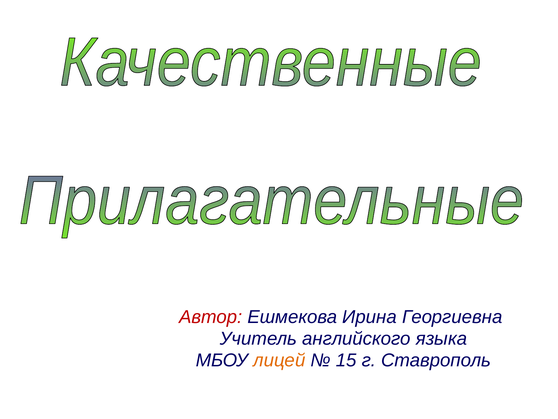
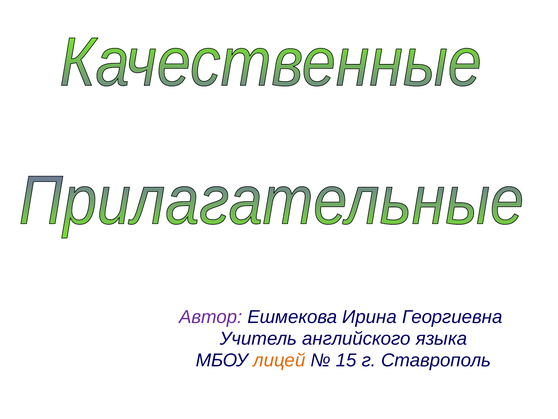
Автор colour: red -> purple (211, 317)
